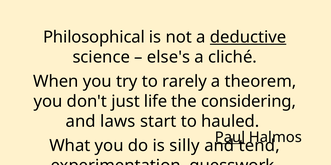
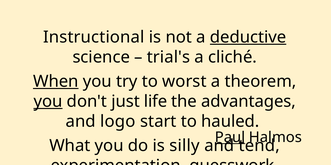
Philosophical: Philosophical -> Instructional (94, 37)
else's: else's -> trial's (168, 57)
When underline: none -> present (56, 82)
rarely: rarely -> worst (184, 82)
you underline: none -> present (48, 102)
considering: considering -> advantages (249, 102)
laws: laws -> logo (118, 122)
